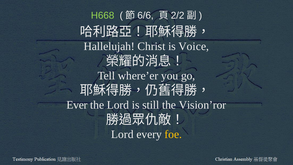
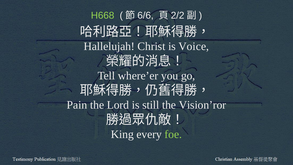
Ever: Ever -> Pain (77, 105)
Lord: Lord -> King (122, 134)
foe colour: yellow -> light green (173, 134)
